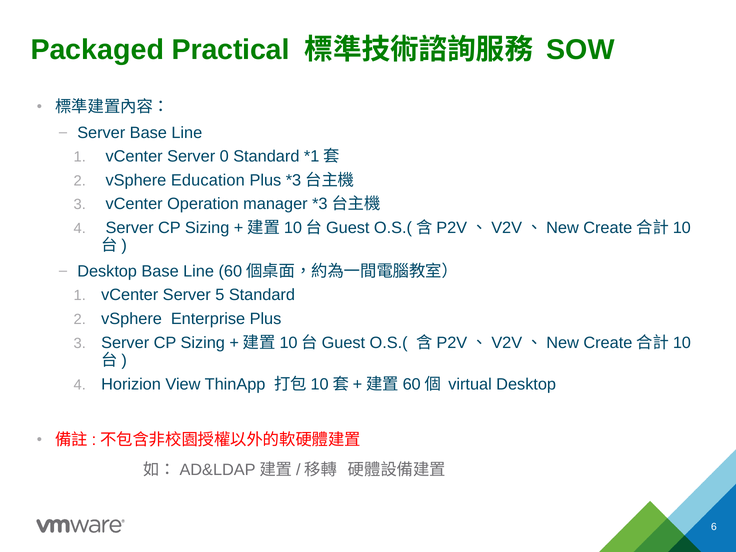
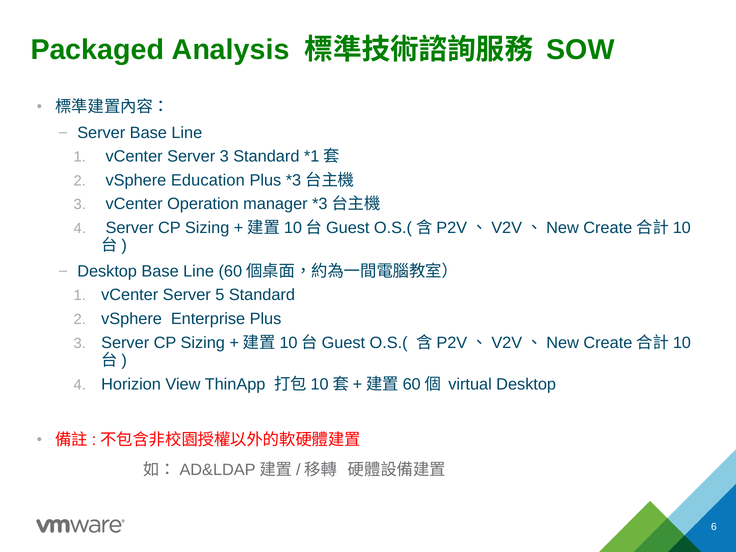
Practical: Practical -> Analysis (231, 50)
Server 0: 0 -> 3 (224, 156)
